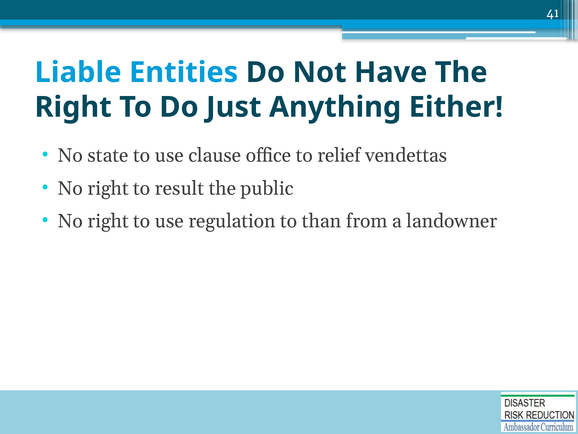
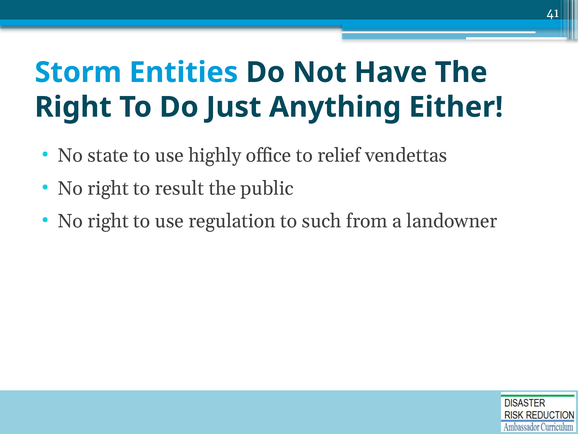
Liable: Liable -> Storm (78, 72)
clause: clause -> highly (215, 155)
than: than -> such (322, 221)
